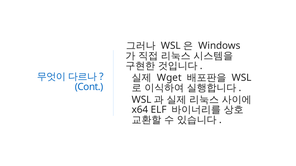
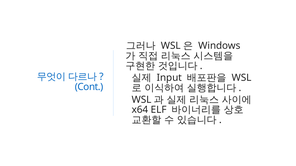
Wget: Wget -> Input (169, 78)
